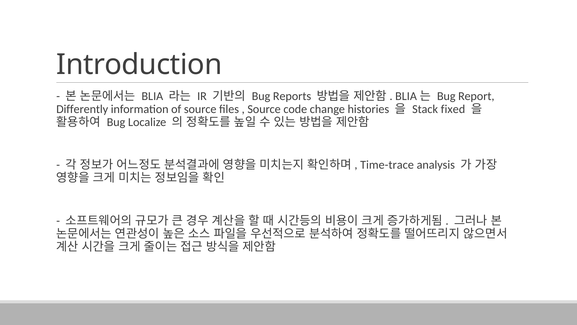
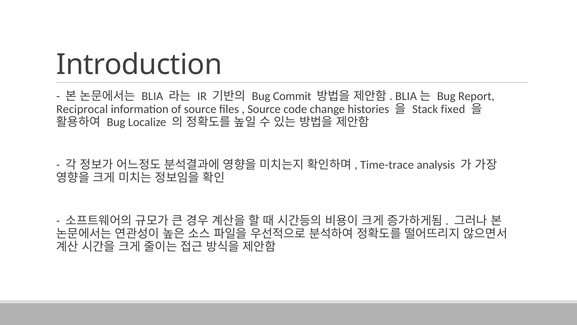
Reports: Reports -> Commit (292, 96)
Differently: Differently -> Reciprocal (82, 109)
